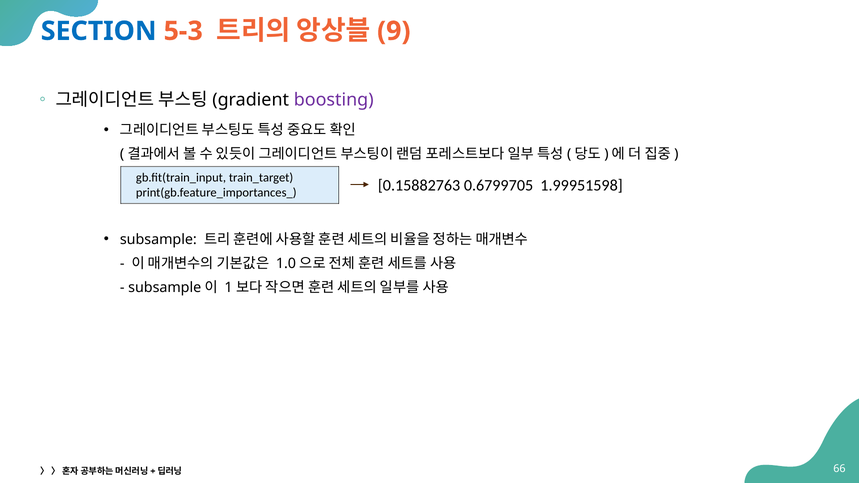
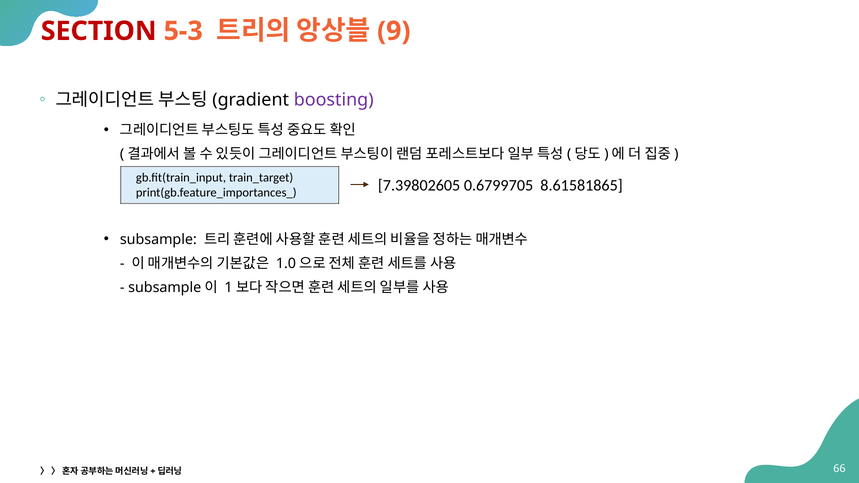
SECTION colour: blue -> red (99, 31)
0.15882763: 0.15882763 -> 7.39802605 (419, 186)
1.99951598: 1.99951598 -> 8.61581865 (582, 186)
